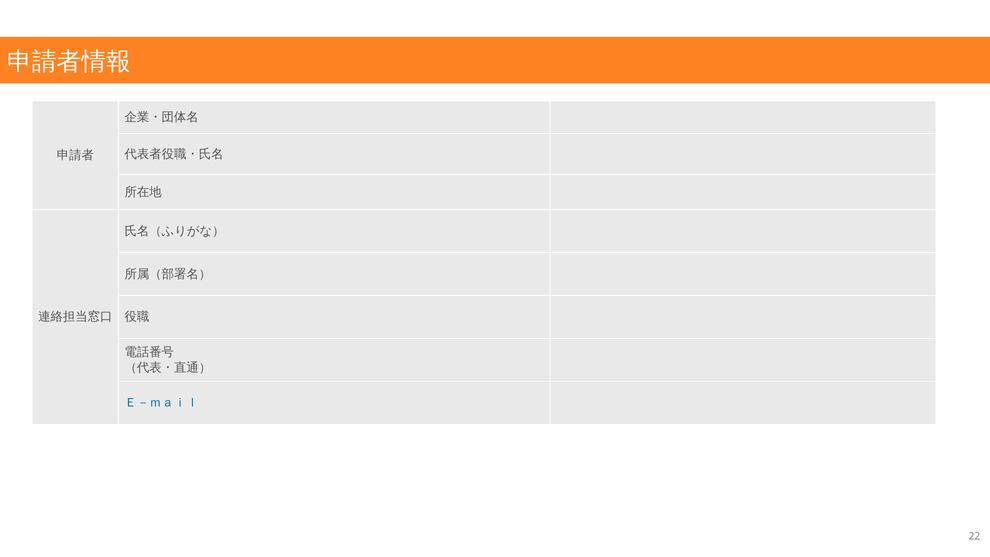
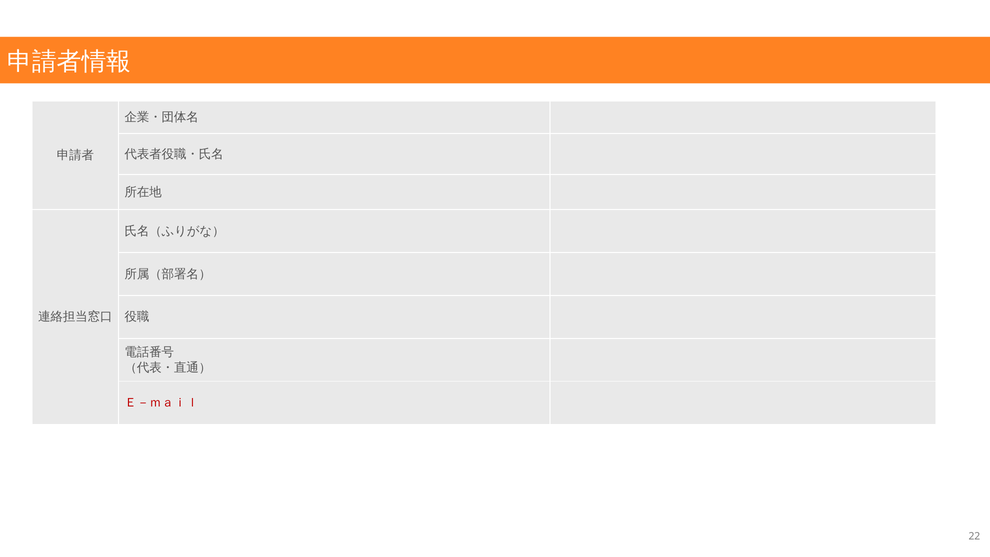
Ｅ－ｍａｉｌ colour: blue -> red (162, 403)
